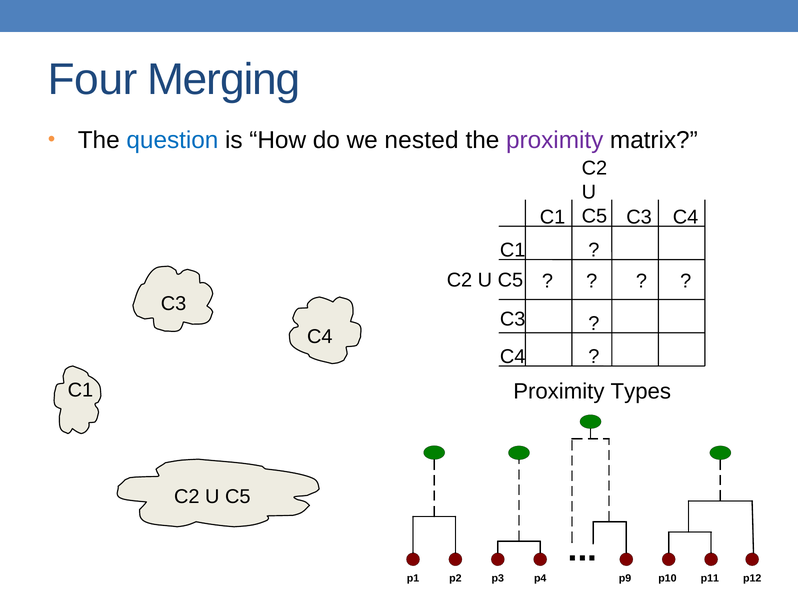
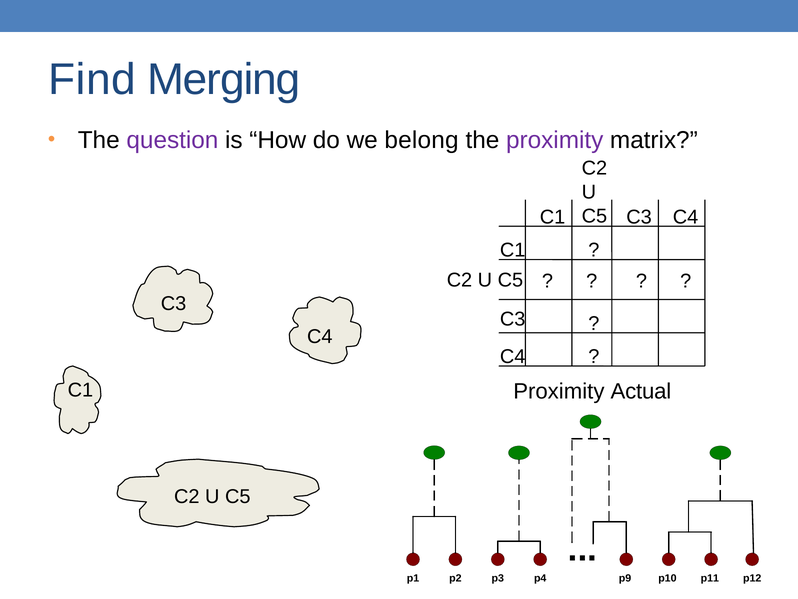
Four: Four -> Find (92, 80)
question colour: blue -> purple (172, 140)
nested: nested -> belong (422, 140)
Types: Types -> Actual (641, 391)
